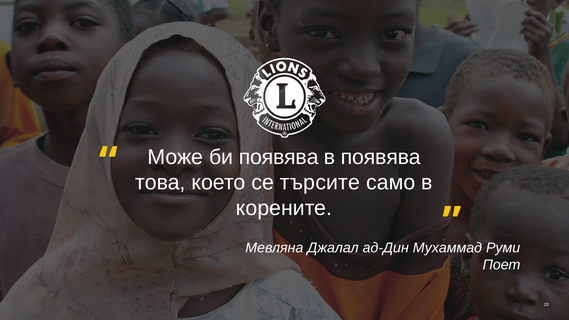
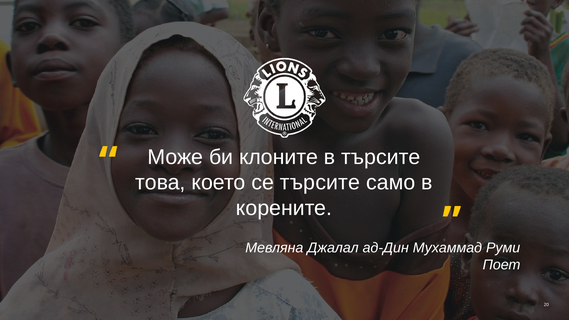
би появява: появява -> клоните (279, 157)
в появява: появява -> търсите (381, 157)
